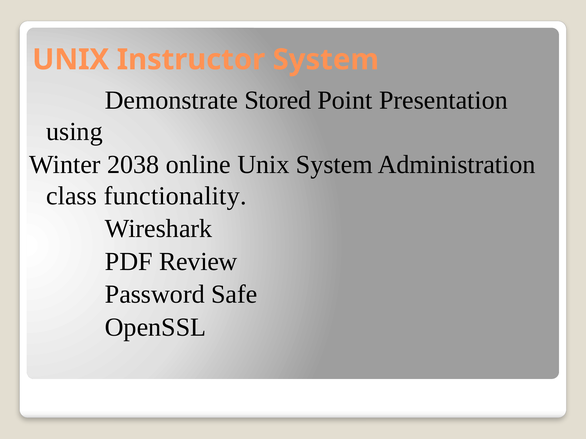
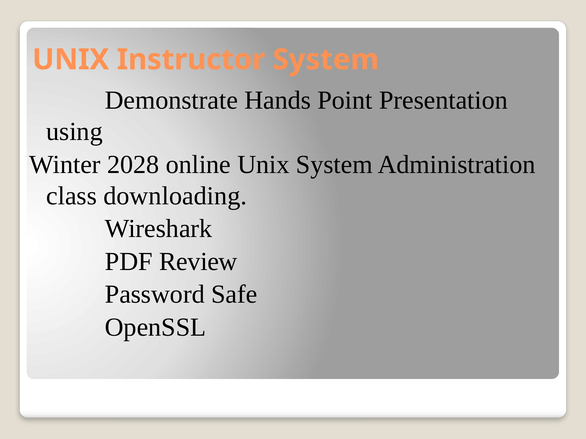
Stored: Stored -> Hands (278, 100)
2038: 2038 -> 2028 (133, 165)
functionality: functionality -> downloading (175, 196)
